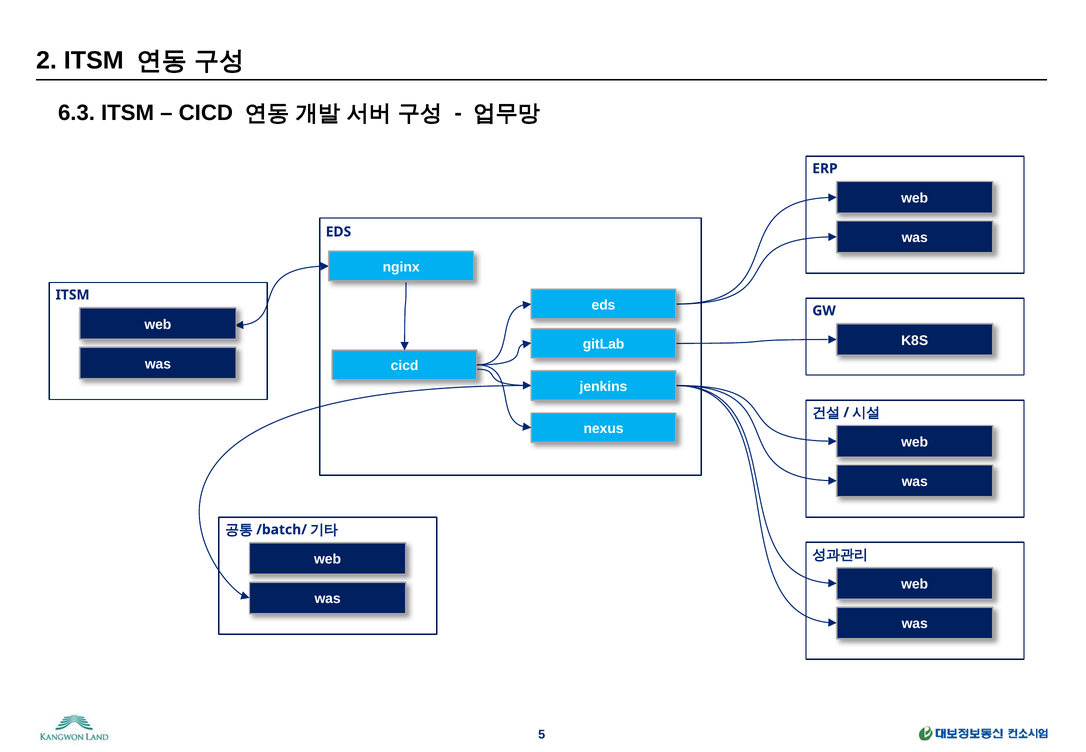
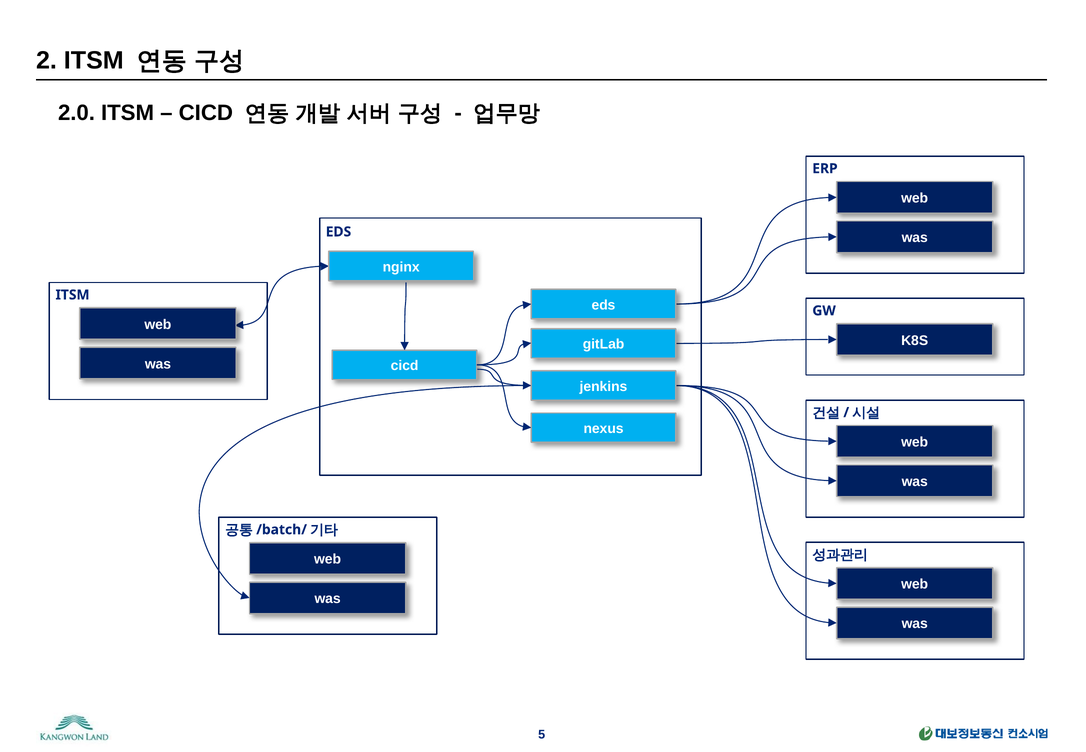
6.3: 6.3 -> 2.0 (76, 113)
